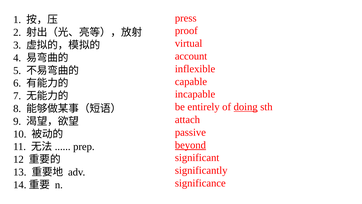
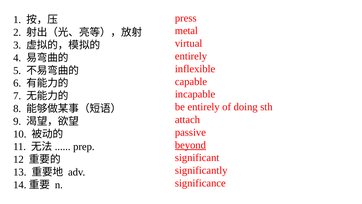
proof: proof -> metal (186, 31)
account: account -> entirely (191, 56)
doing underline: present -> none (246, 107)
